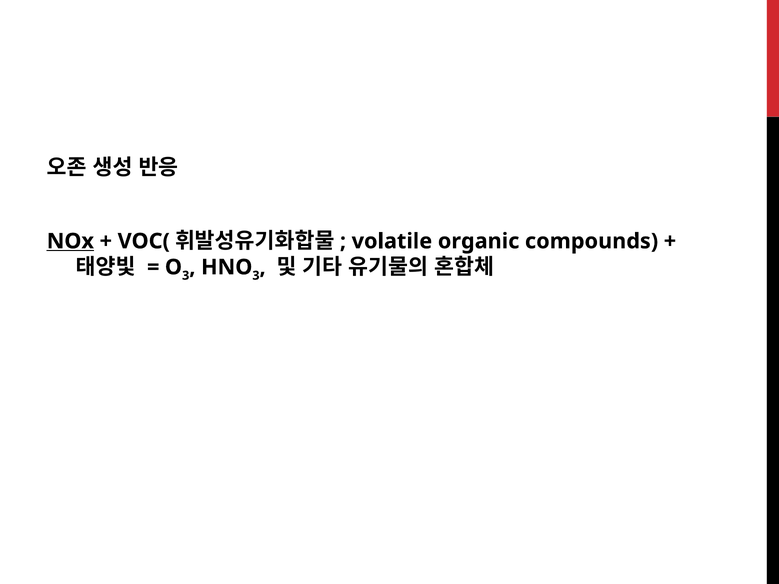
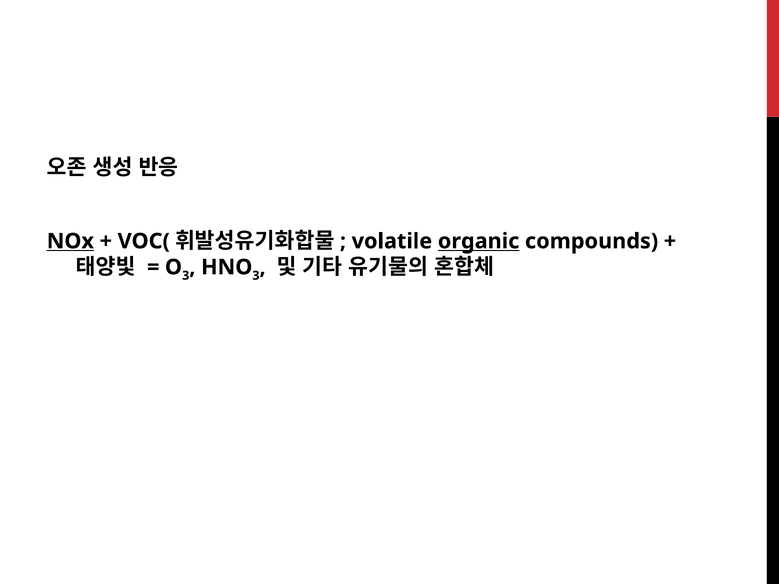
organic underline: none -> present (479, 241)
